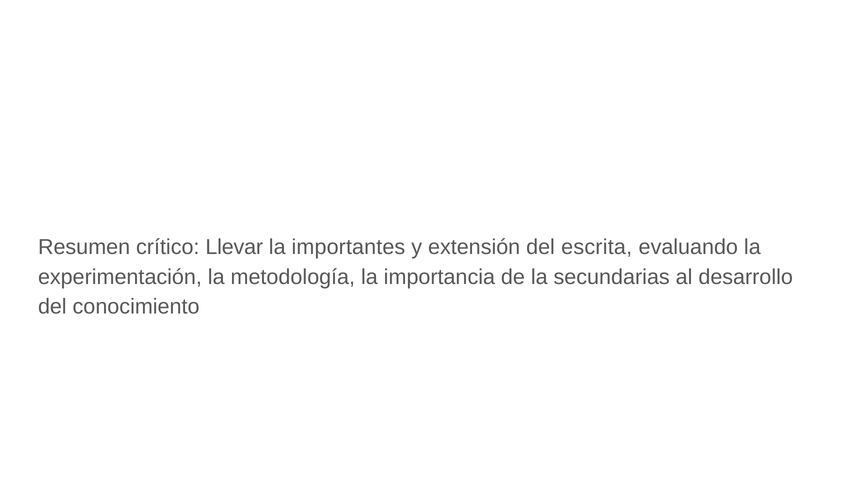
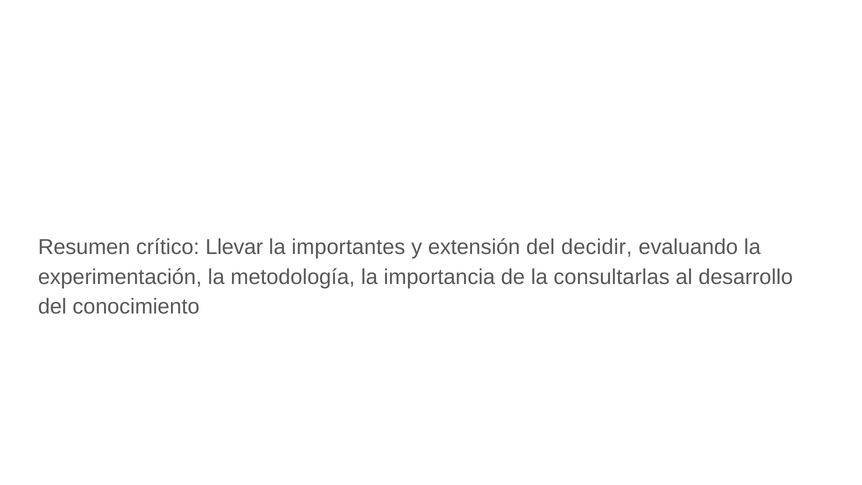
escrita: escrita -> decidir (597, 247)
secundarias: secundarias -> consultarlas (612, 277)
